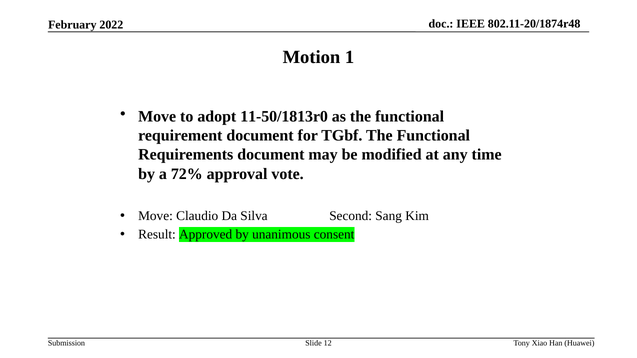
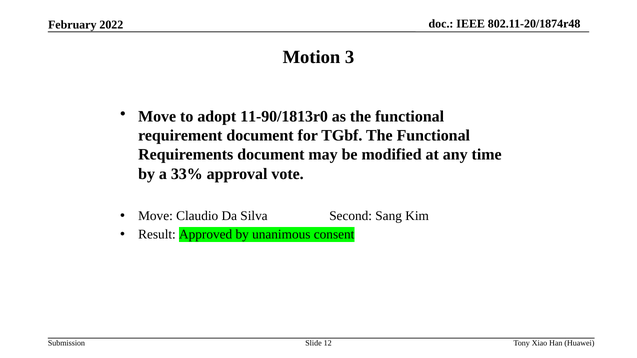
1: 1 -> 3 (350, 57)
11-50/1813r0: 11-50/1813r0 -> 11-90/1813r0 (284, 117)
72%: 72% -> 33% (187, 174)
